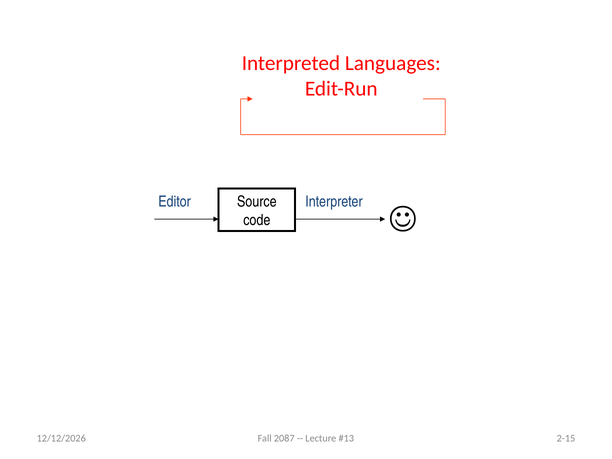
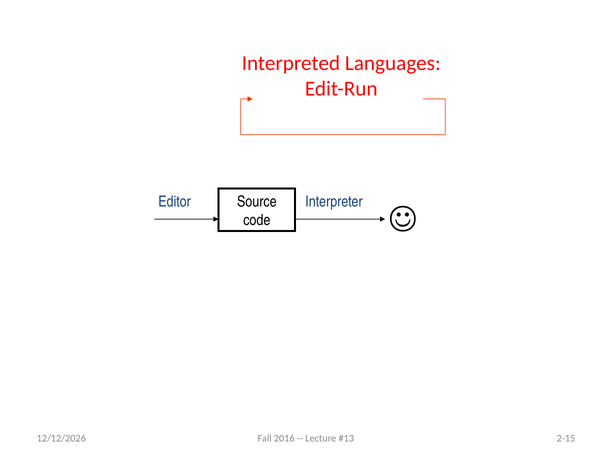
2087: 2087 -> 2016 (284, 438)
